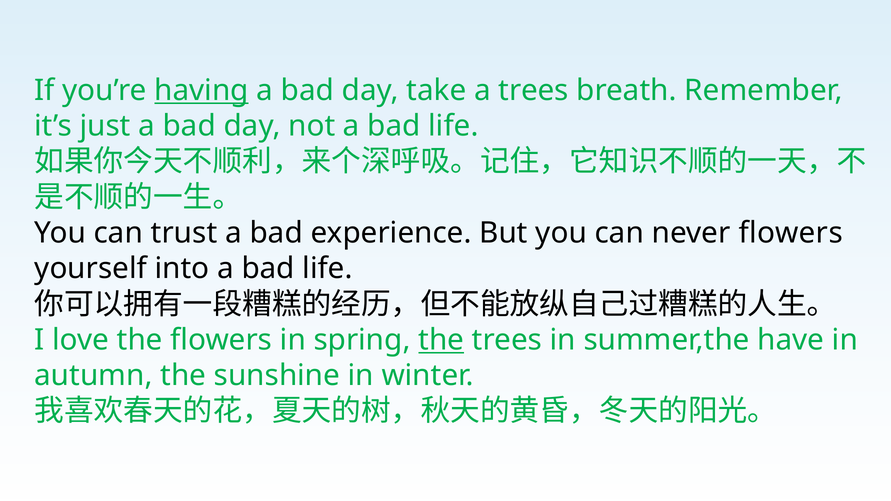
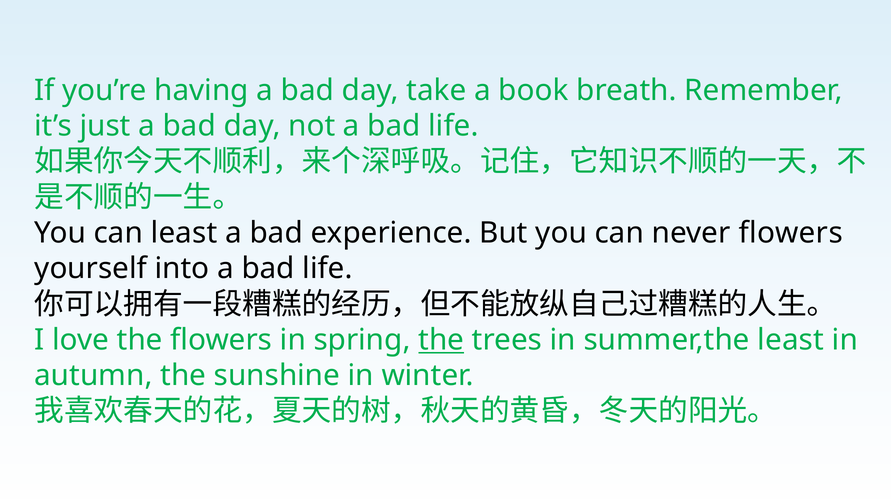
having underline: present -> none (201, 90)
a trees: trees -> book (534, 90)
can trust: trust -> least (184, 233)
summer,the have: have -> least (791, 340)
